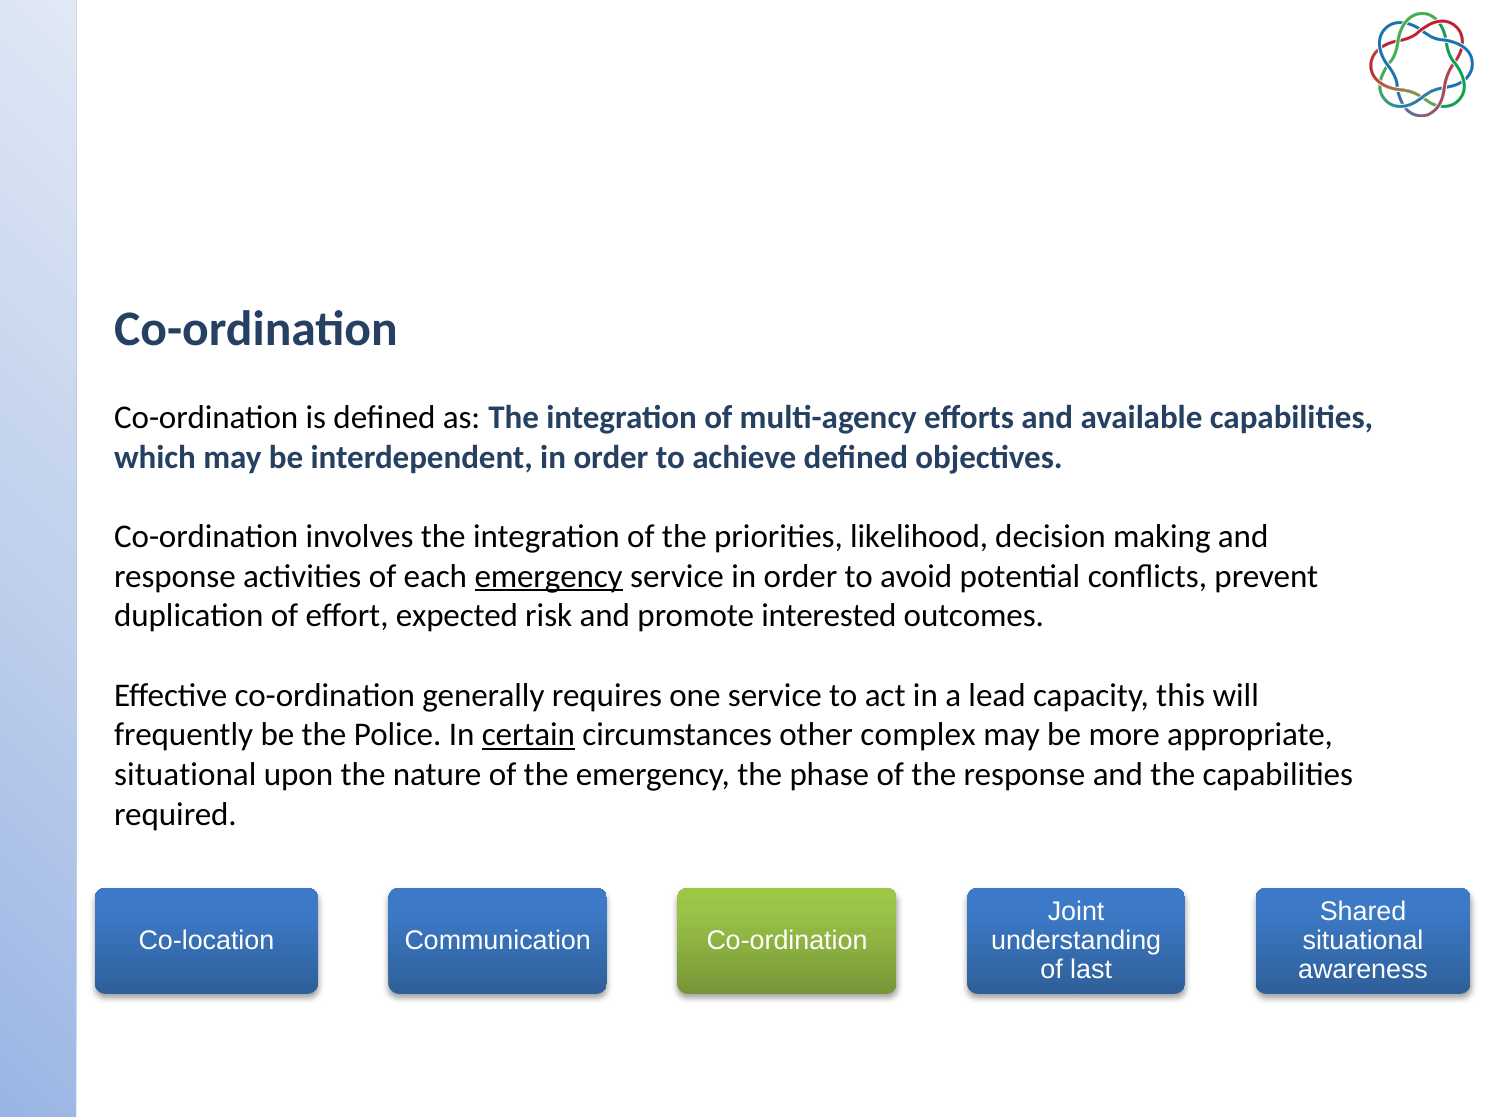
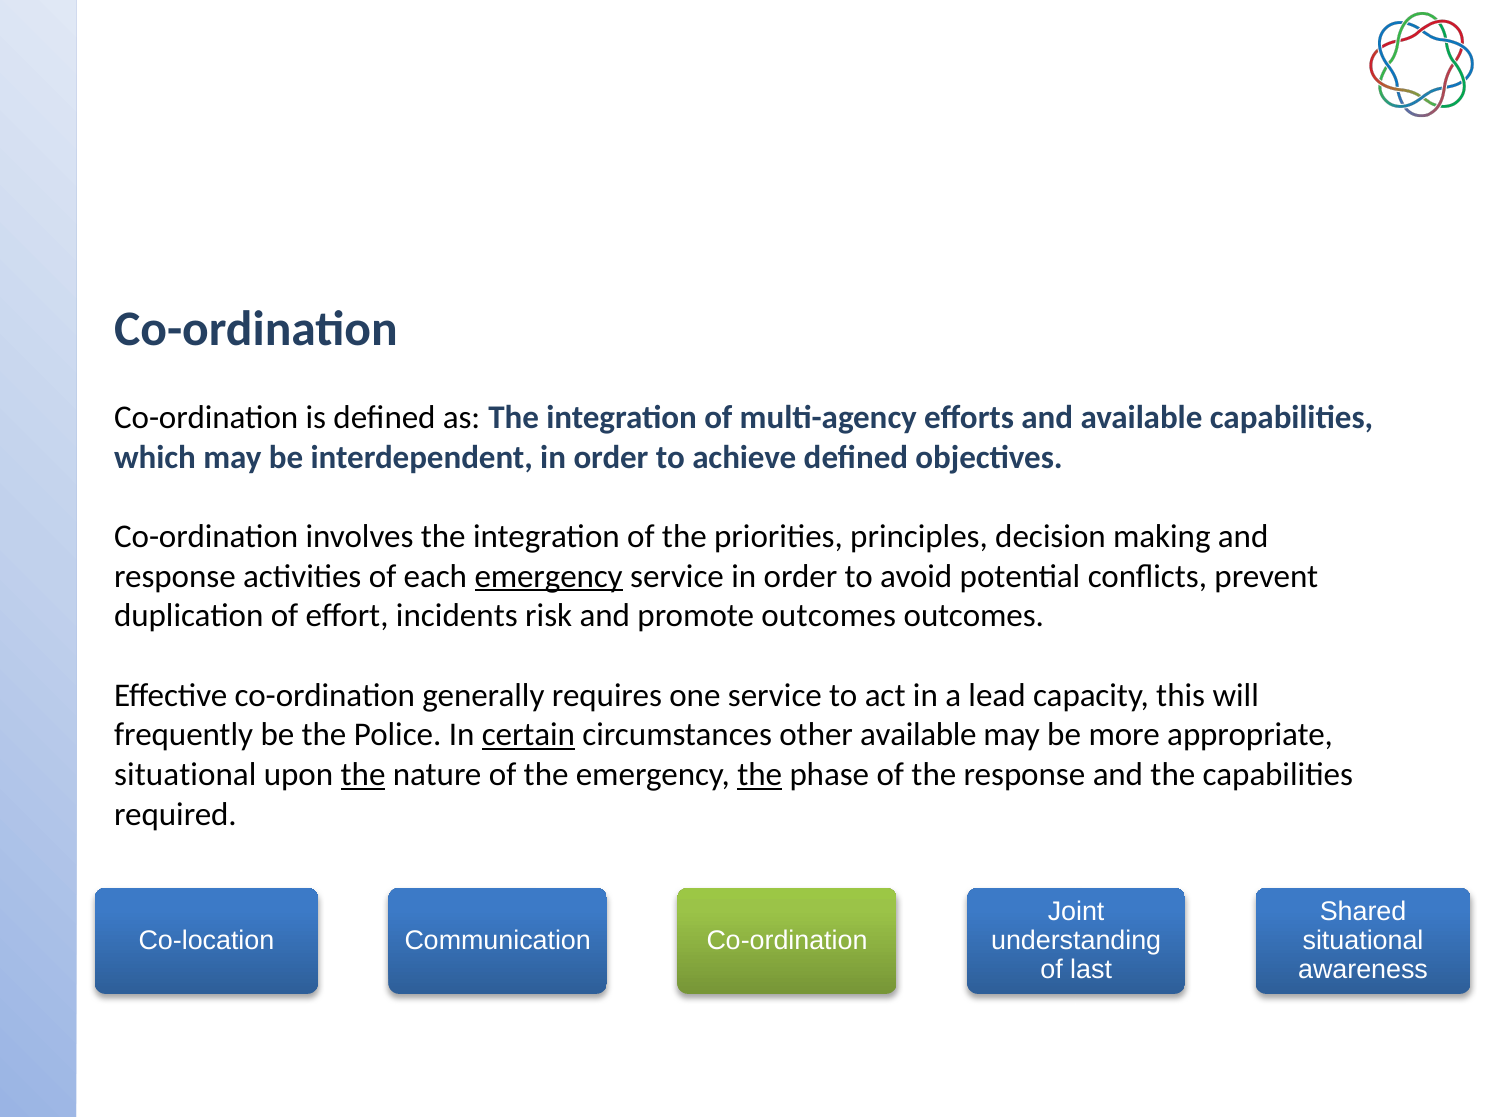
likelihood: likelihood -> principles (919, 536)
expected: expected -> incidents (457, 616)
promote interested: interested -> outcomes (829, 616)
other complex: complex -> available (918, 735)
the underline: none -> present (363, 775)
the underline: none -> present (760, 775)
